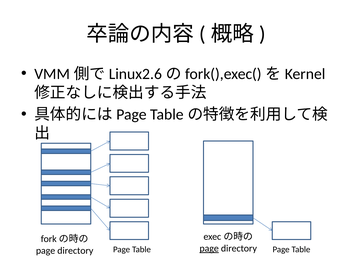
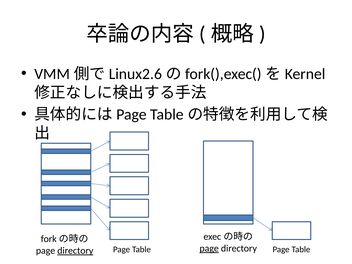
directory underline: none -> present (75, 251)
